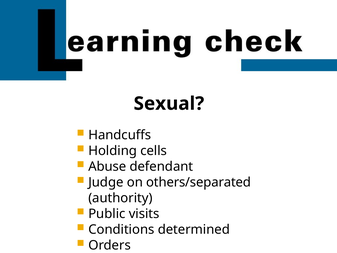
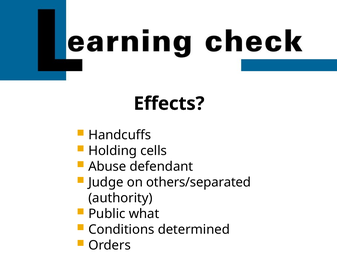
Sexual: Sexual -> Effects (169, 103)
visits: visits -> what (144, 214)
